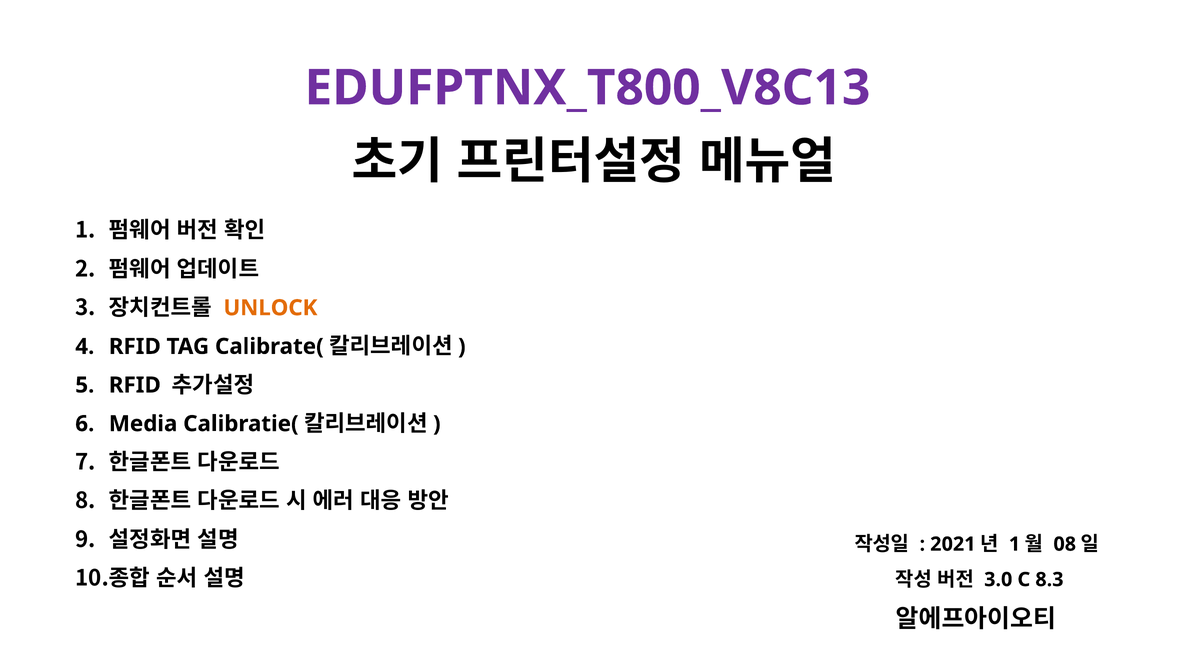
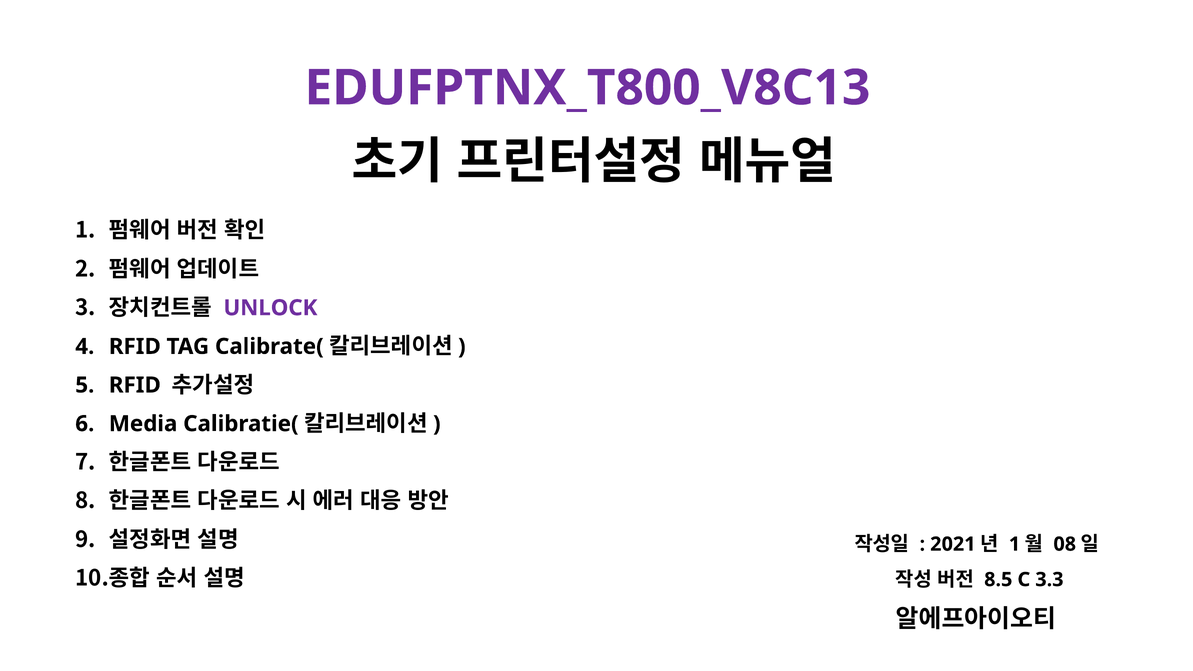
UNLOCK colour: orange -> purple (270, 308)
3.0: 3.0 -> 8.5 (998, 580)
8.3: 8.3 -> 3.3 (1049, 580)
